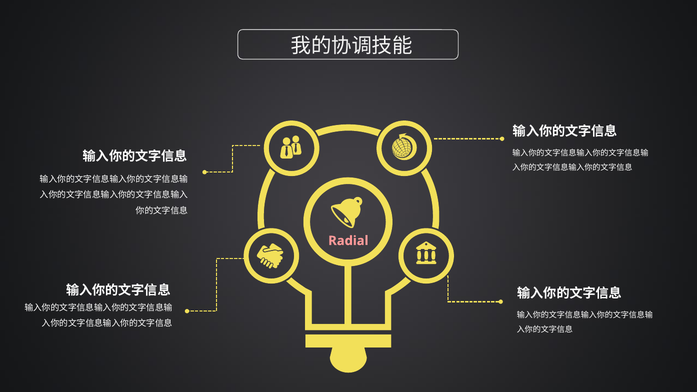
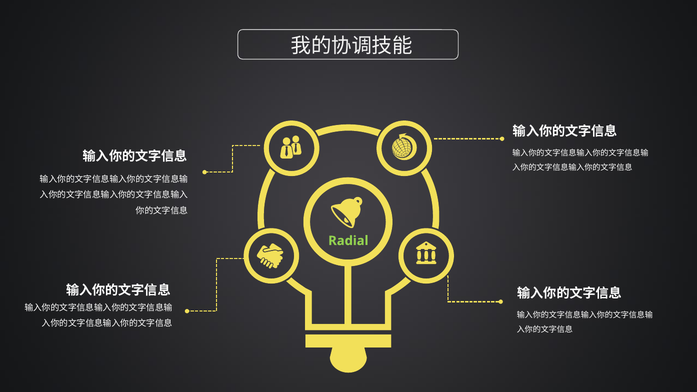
Radial colour: pink -> light green (348, 241)
